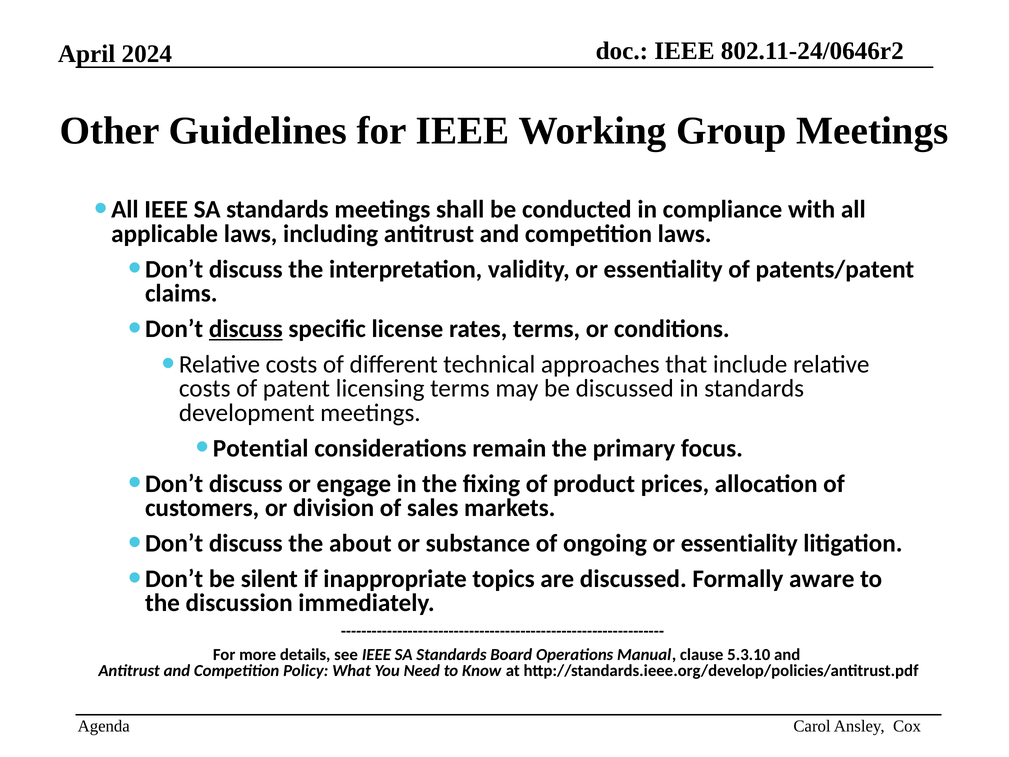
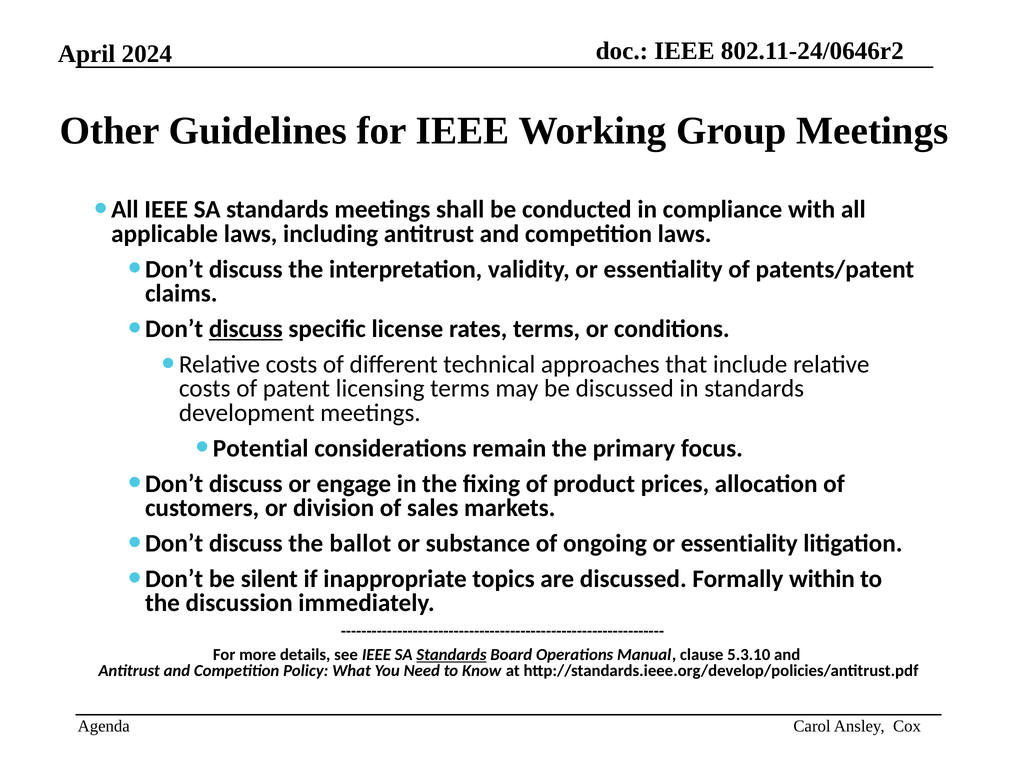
about: about -> ballot (360, 543)
aware: aware -> within (822, 579)
Standards underline: none -> present (451, 654)
